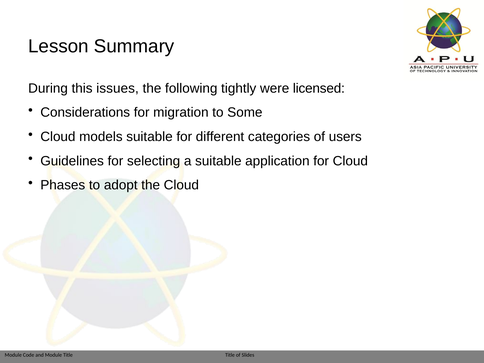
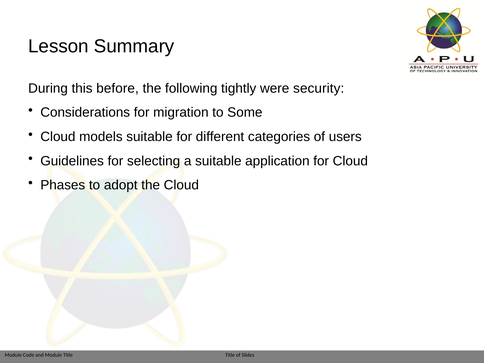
issues: issues -> before (118, 88)
licensed: licensed -> security (319, 88)
